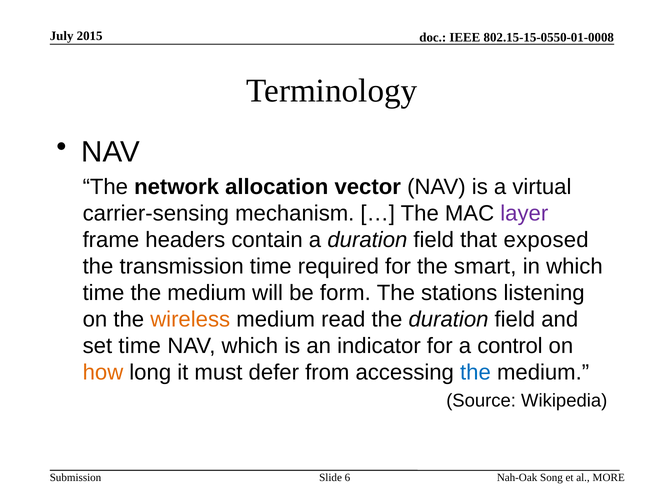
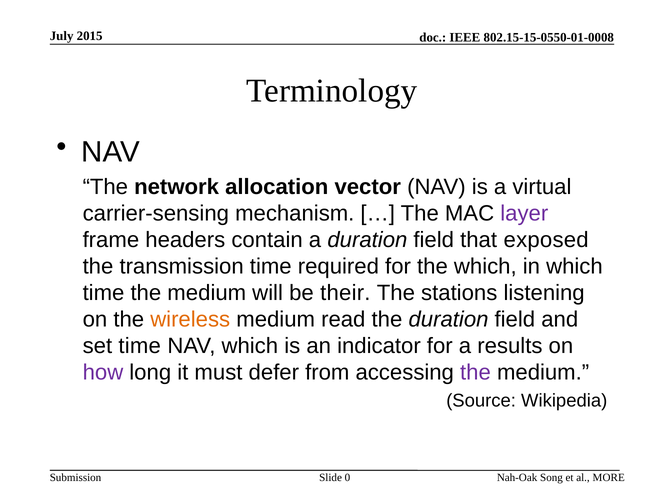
the smart: smart -> which (485, 266)
form: form -> their (345, 293)
control: control -> results (510, 346)
how colour: orange -> purple (103, 373)
the colour: blue -> purple (475, 373)
6: 6 -> 0 (347, 478)
